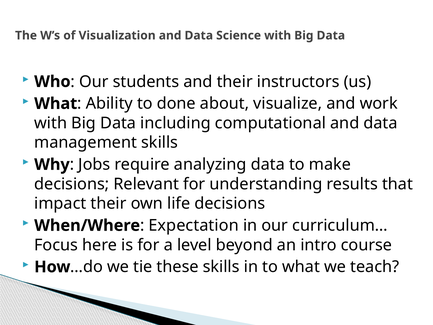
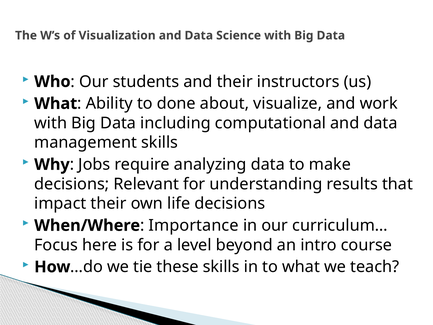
Expectation: Expectation -> Importance (194, 225)
